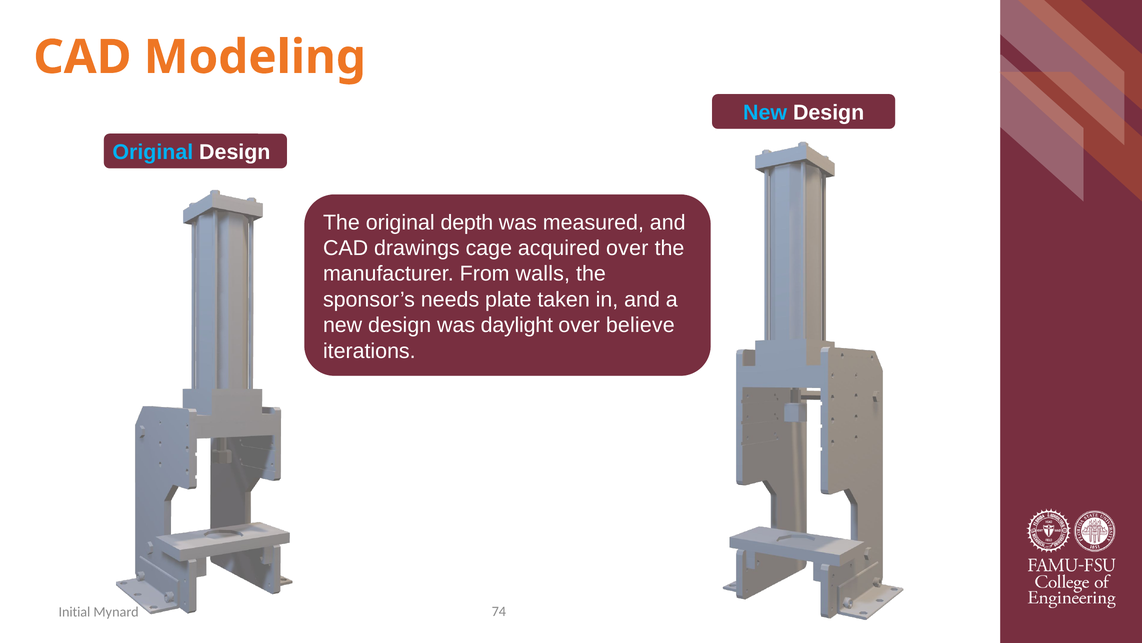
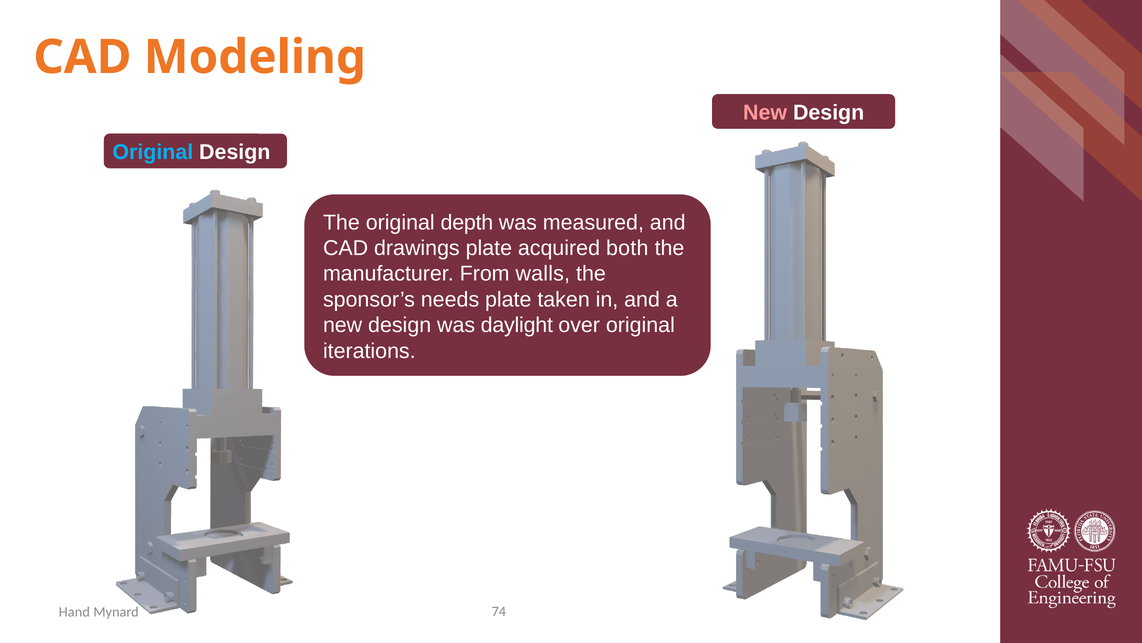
New colour: light blue -> pink (765, 112)
drawings cage: cage -> plate (489, 248)
acquired over: over -> both (627, 248)
over believe: believe -> original (640, 325)
Initial: Initial -> Hand (74, 611)
